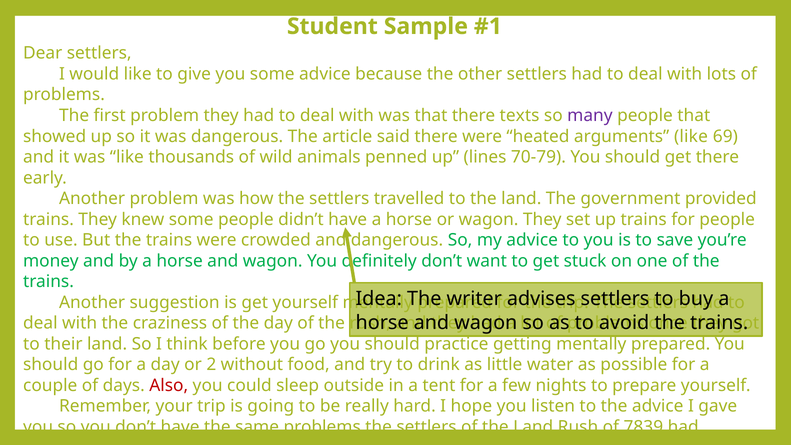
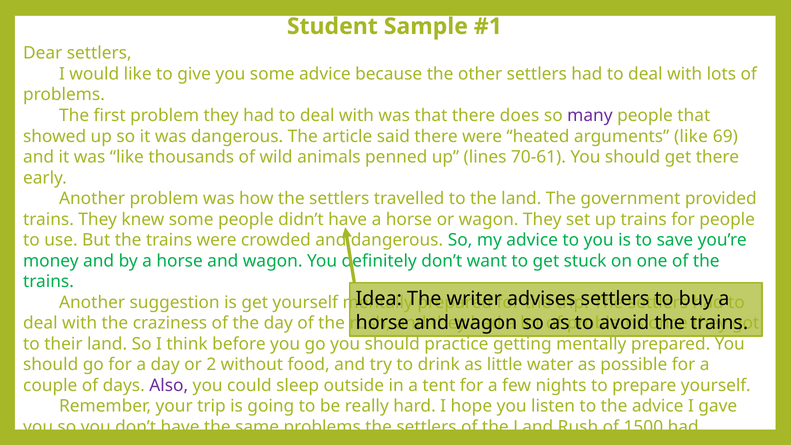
texts: texts -> does (519, 116)
70-79: 70-79 -> 70-61 (538, 157)
Also colour: red -> purple (169, 385)
7839: 7839 -> 1500 (643, 427)
